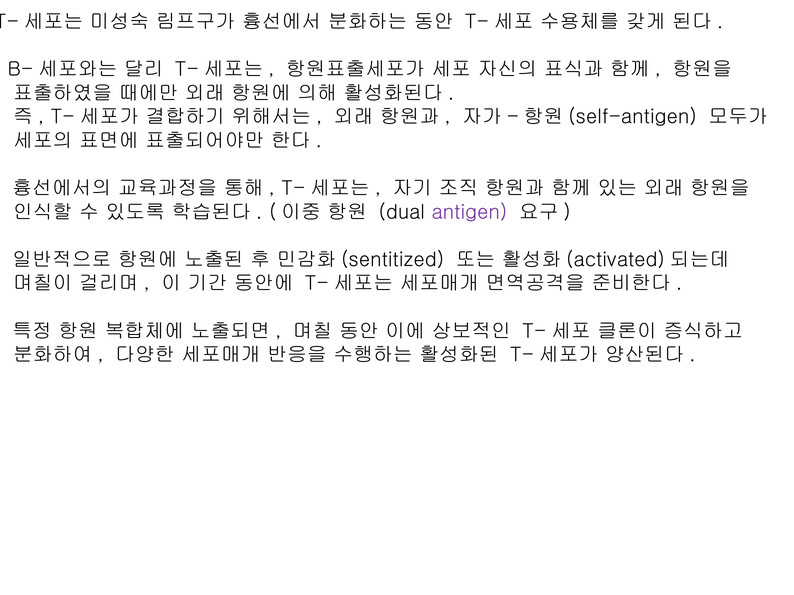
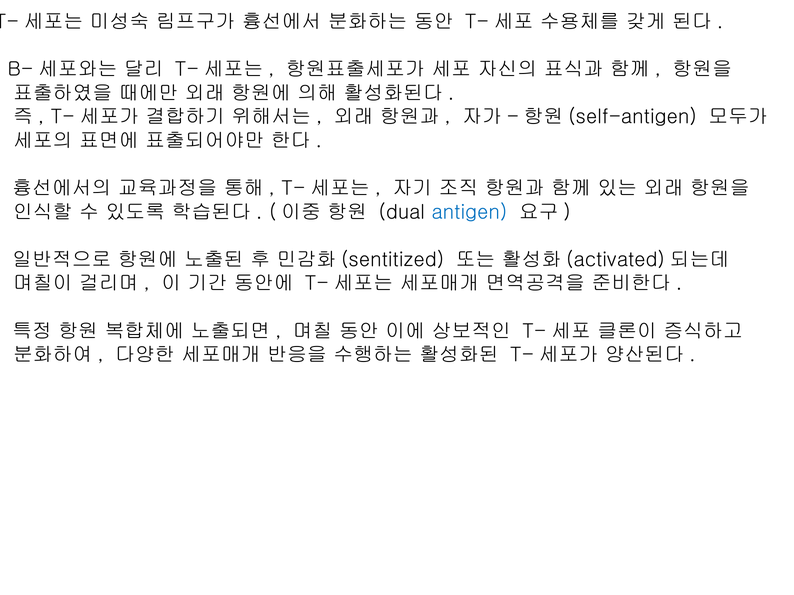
antigen colour: purple -> blue (469, 212)
